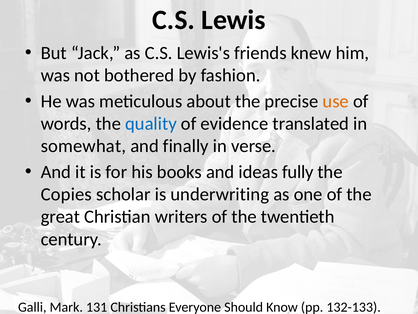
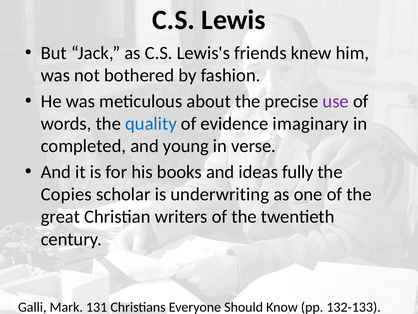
use colour: orange -> purple (336, 101)
translated: translated -> imaginary (311, 124)
somewhat: somewhat -> completed (83, 146)
finally: finally -> young (186, 146)
